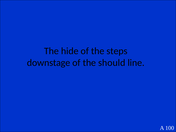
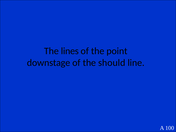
hide: hide -> lines (70, 51)
steps: steps -> point (117, 51)
